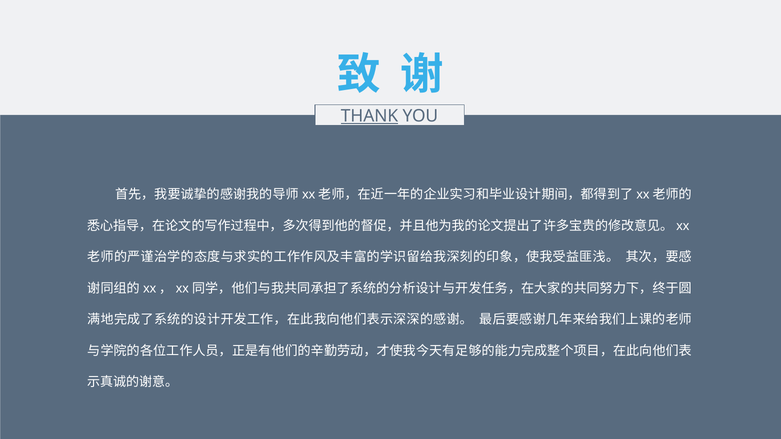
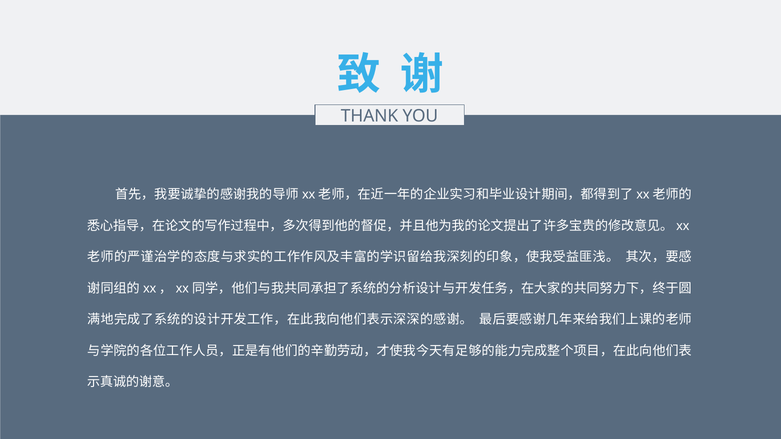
THANK underline: present -> none (370, 116)
